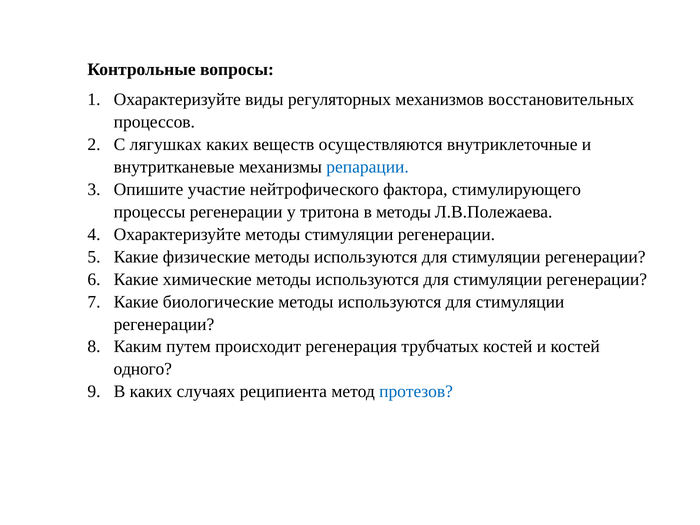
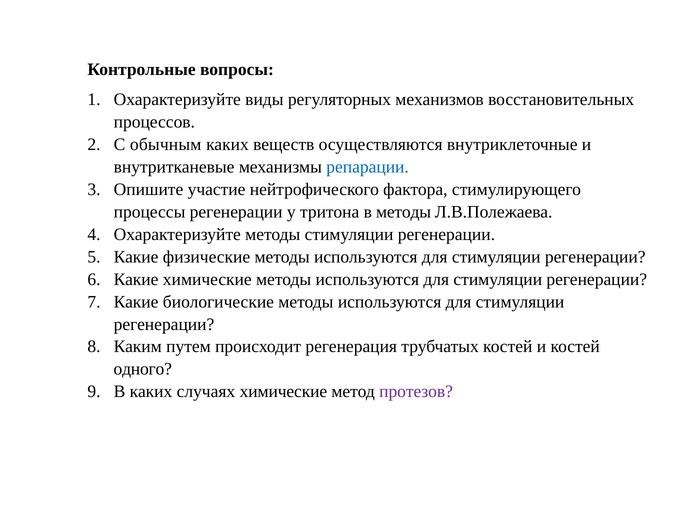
лягушках: лягушках -> обычным (166, 145)
случаях реципиента: реципиента -> химические (283, 392)
протезов colour: blue -> purple (416, 392)
